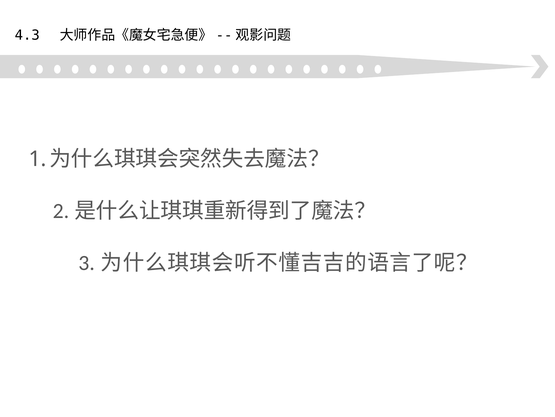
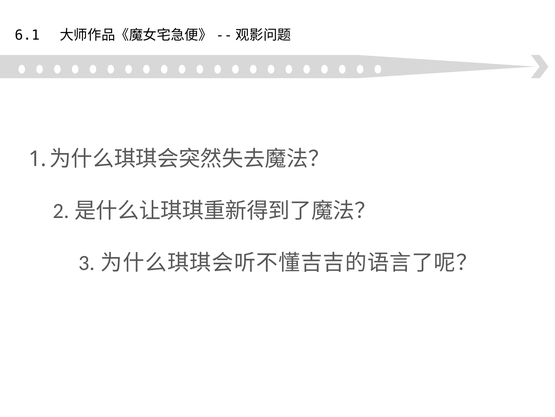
4.3: 4.3 -> 6.1 (27, 35)
